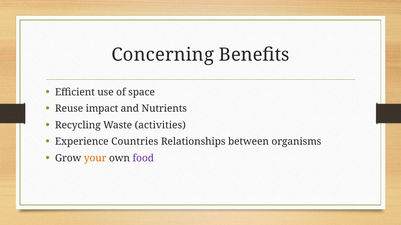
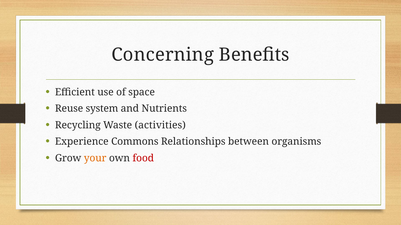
impact: impact -> system (102, 109)
Countries: Countries -> Commons (135, 142)
food colour: purple -> red (143, 158)
